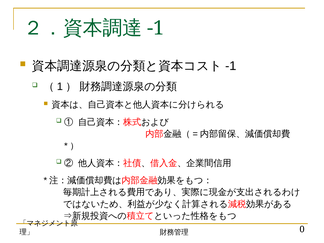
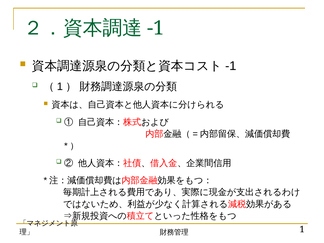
0: 0 -> 1 (302, 230)
